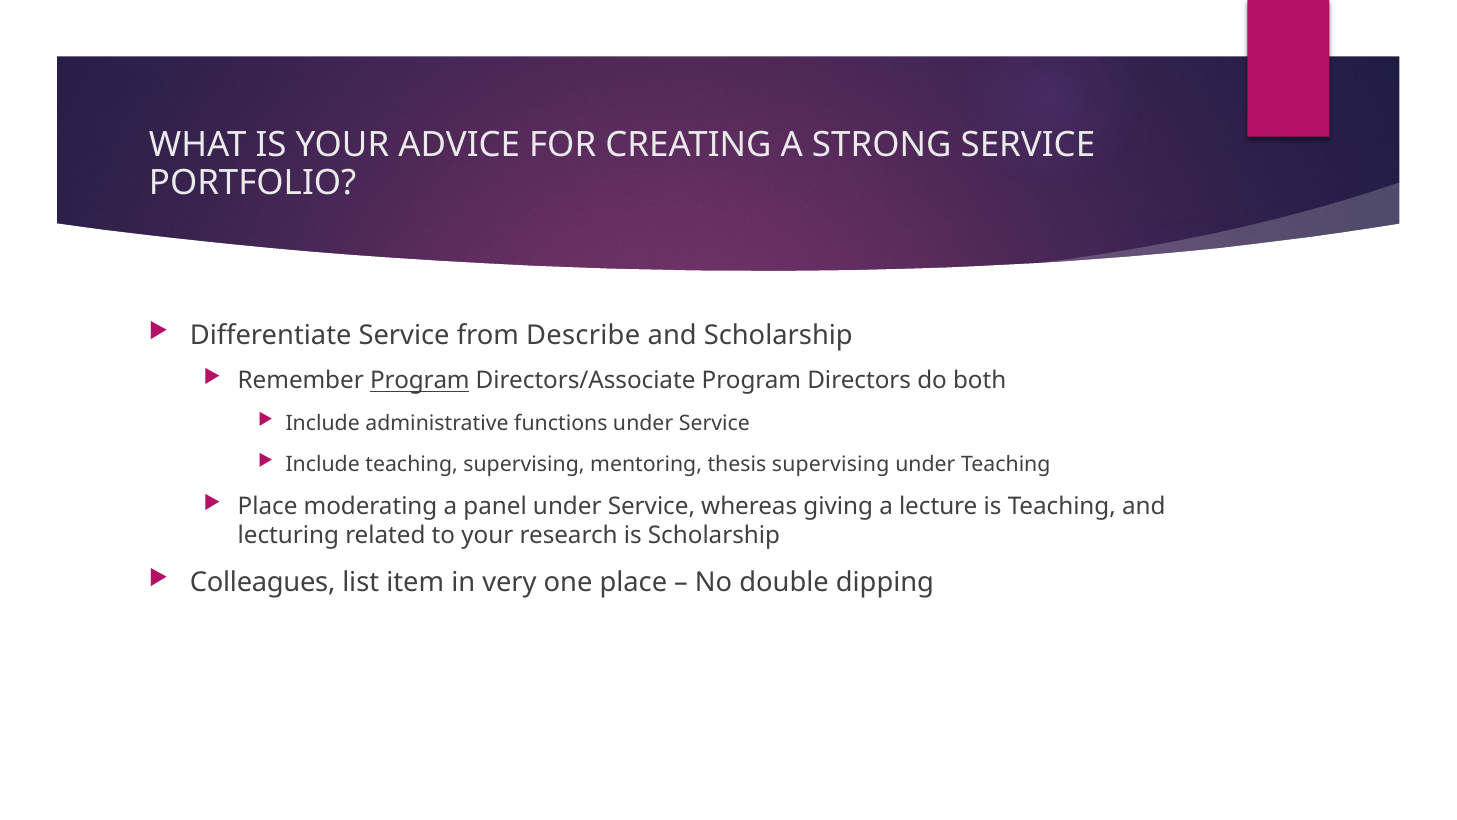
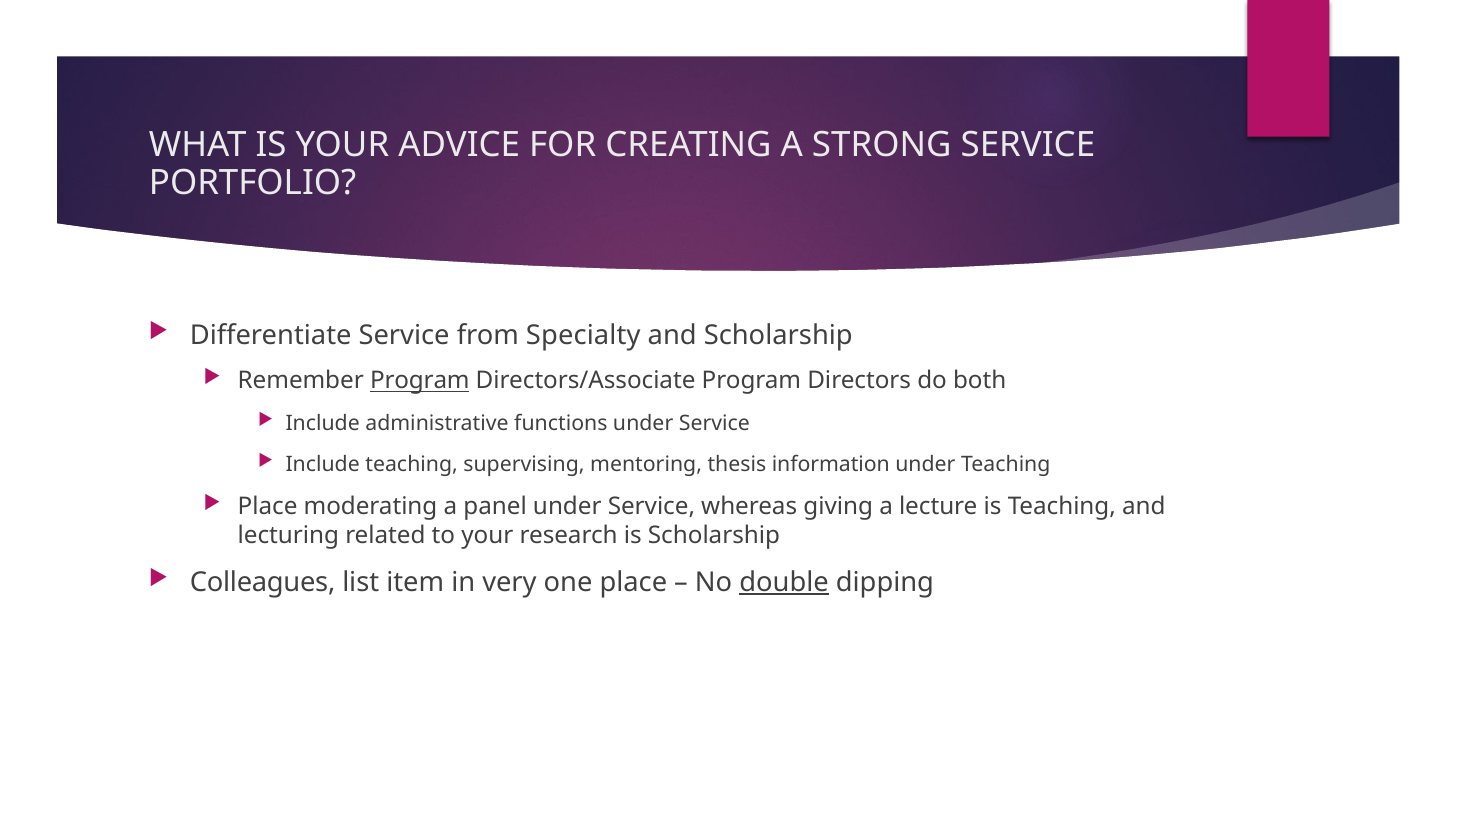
Describe: Describe -> Specialty (583, 335)
thesis supervising: supervising -> information (831, 464)
double underline: none -> present (784, 582)
